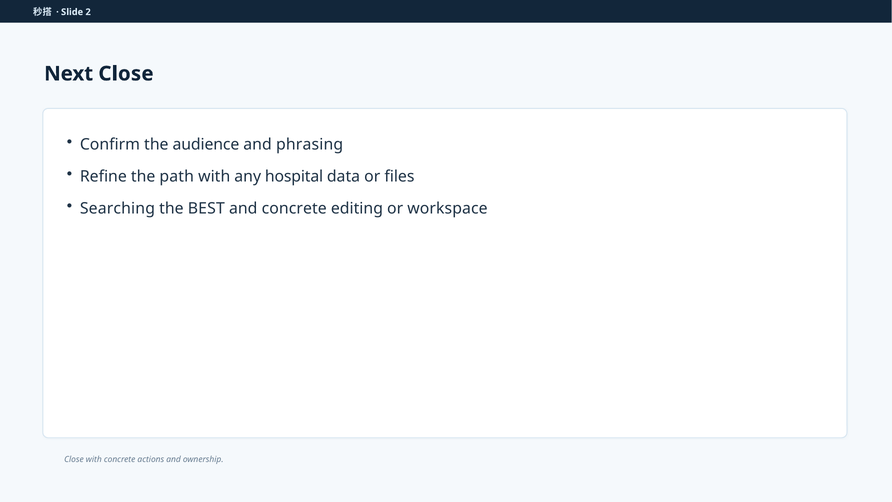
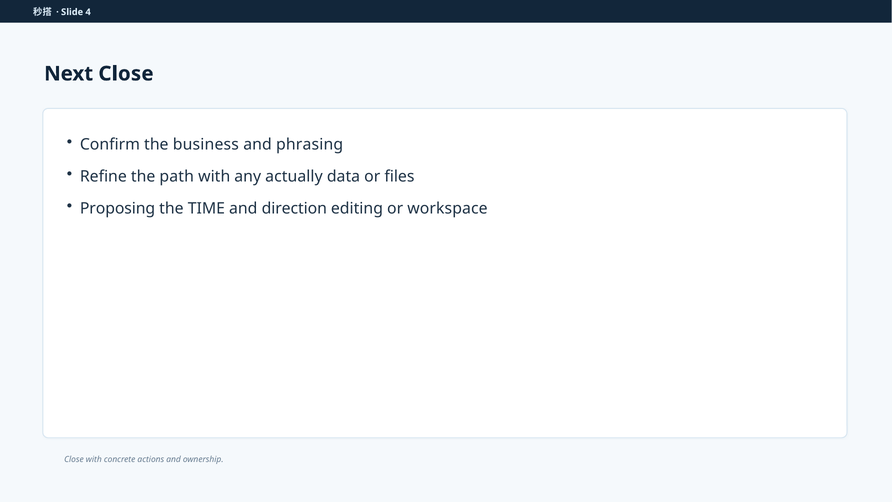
2: 2 -> 4 (88, 12)
audience: audience -> business (206, 144)
hospital: hospital -> actually (294, 176)
Searching: Searching -> Proposing (118, 208)
BEST: BEST -> TIME (206, 208)
and concrete: concrete -> direction (294, 208)
